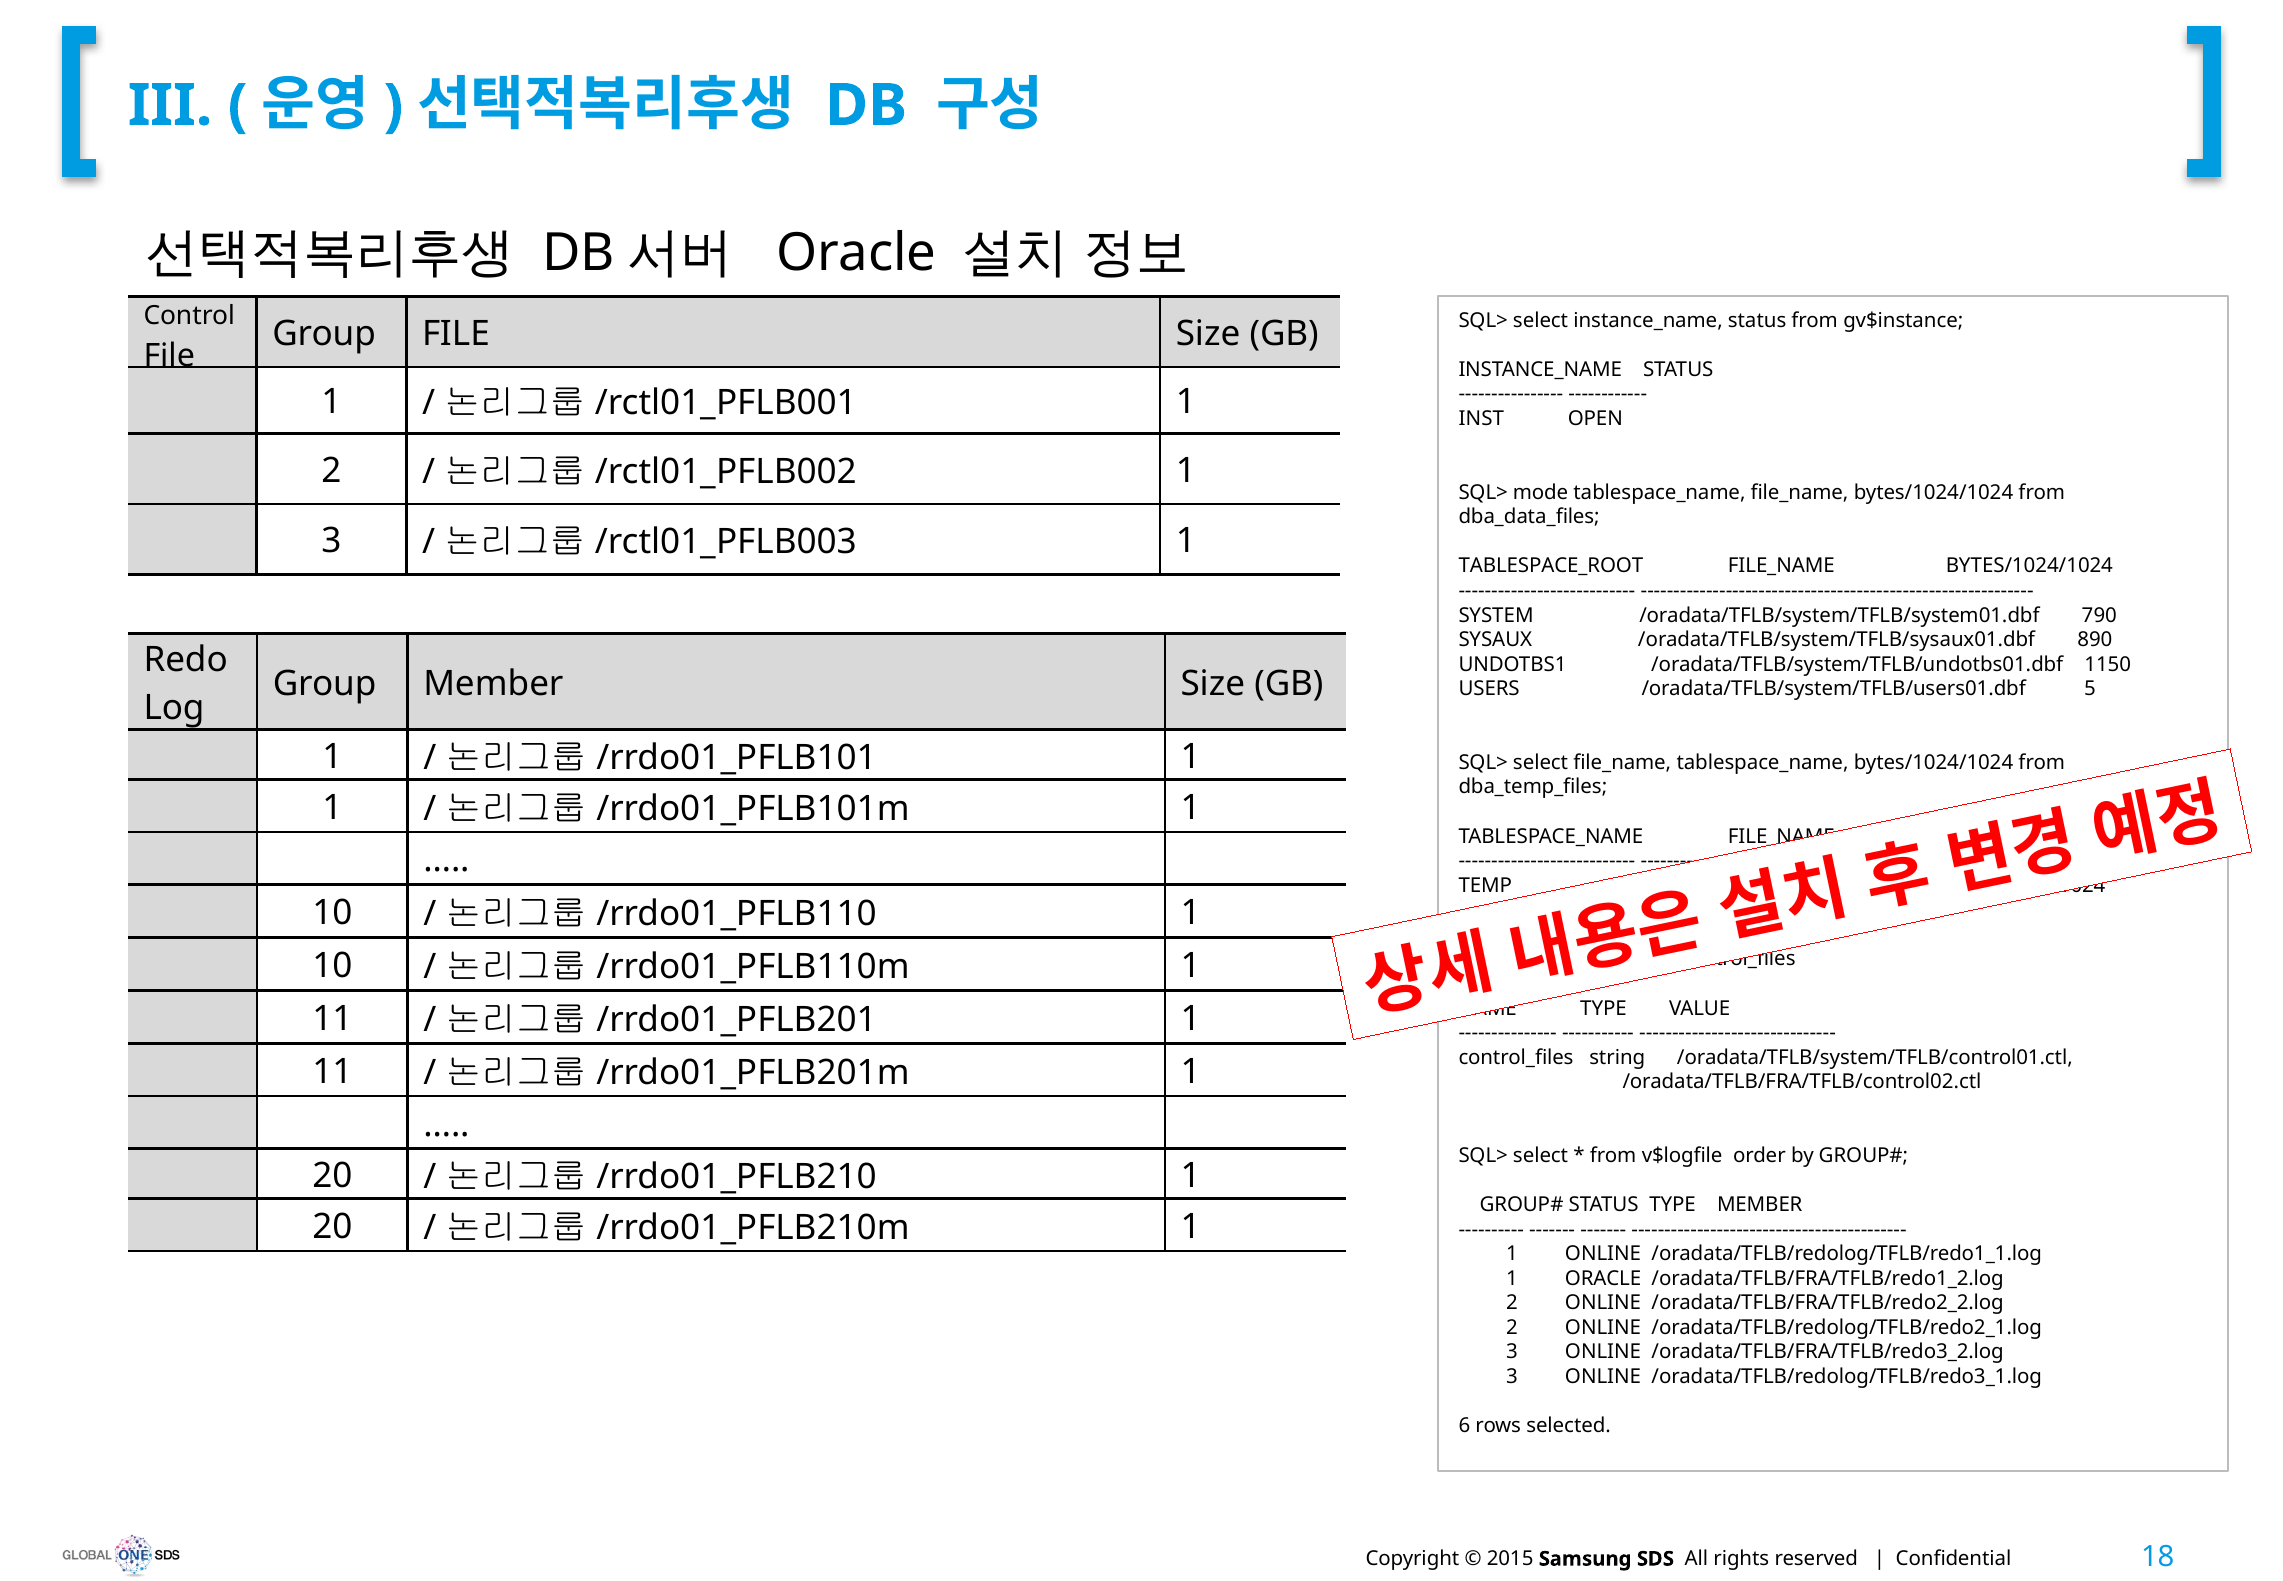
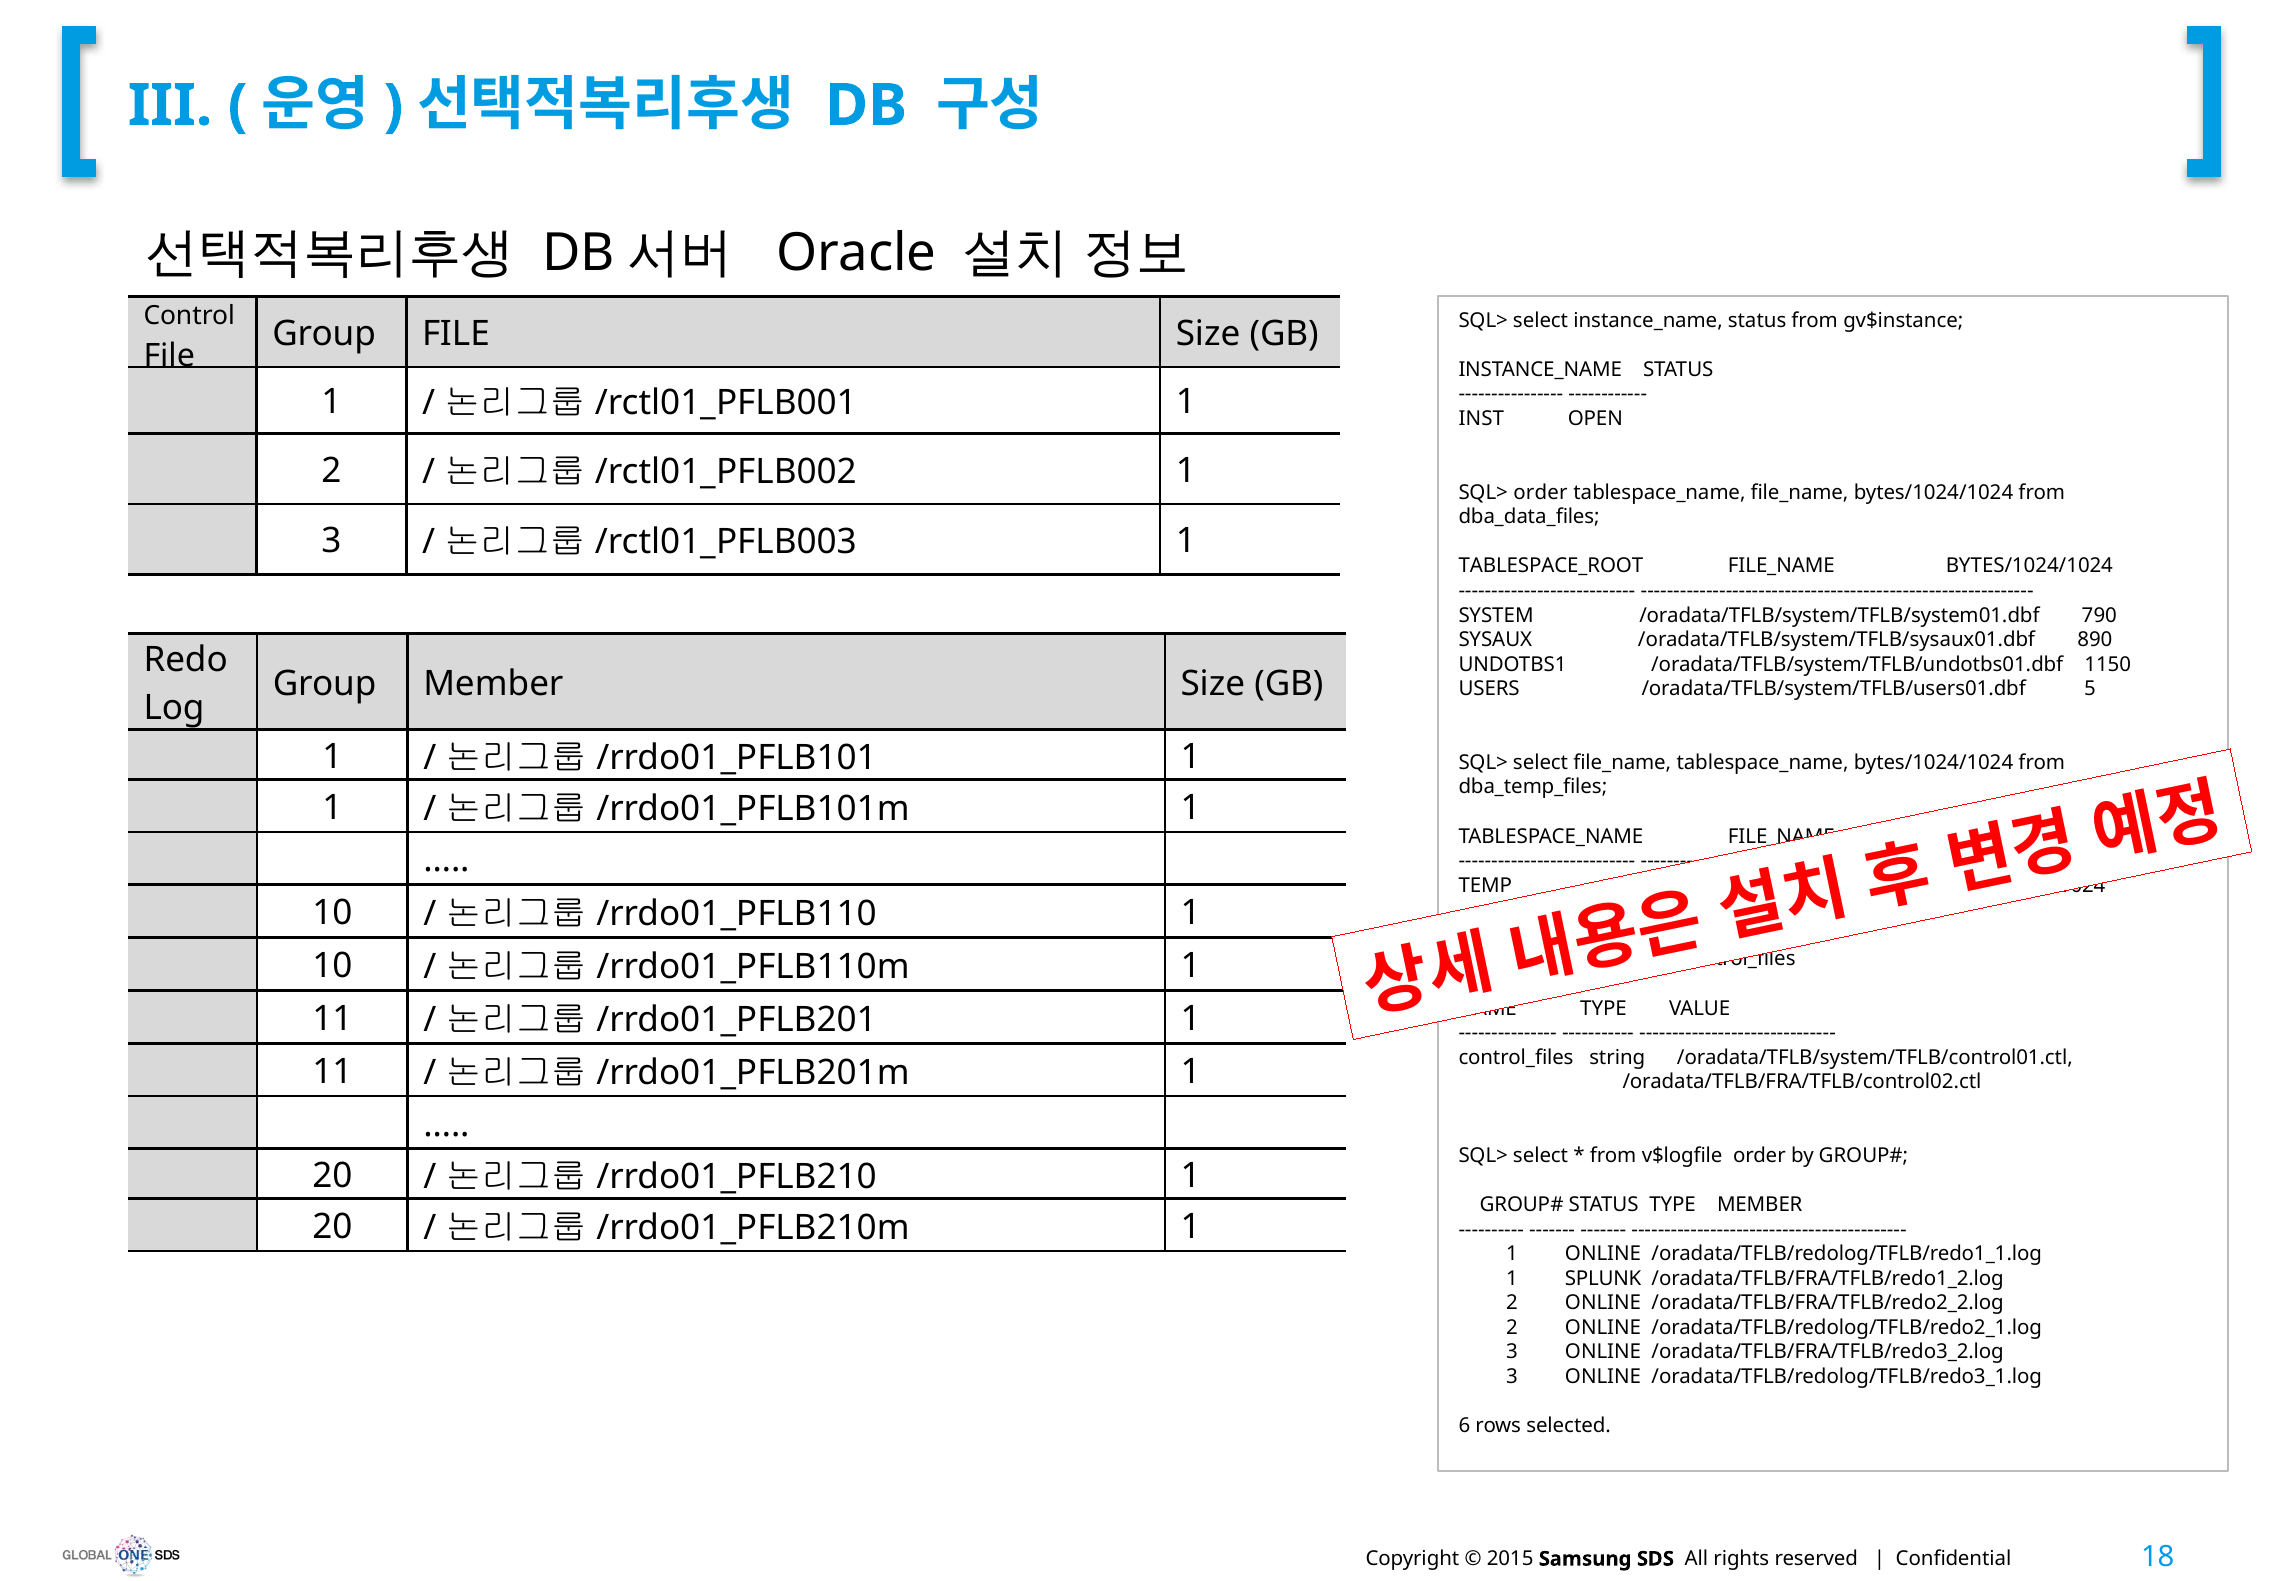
SQL> mode: mode -> order (1540, 492)
1 ORACLE: ORACLE -> SPLUNK (1603, 1278)
